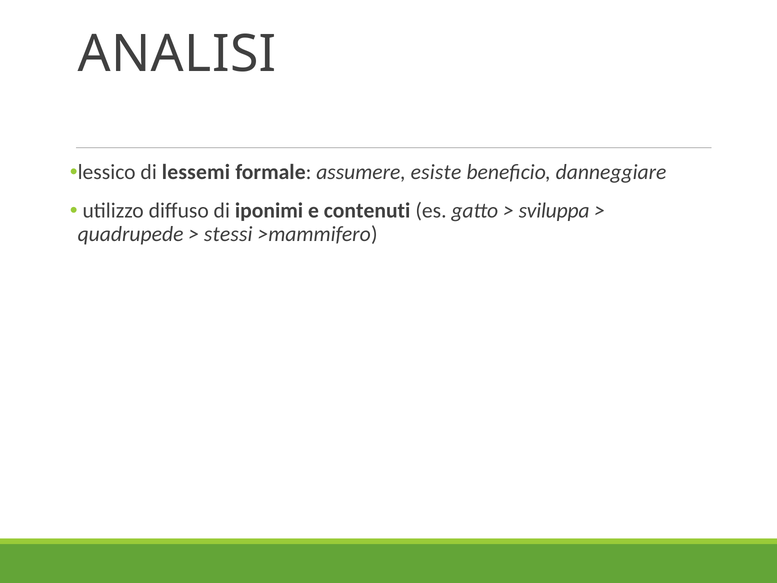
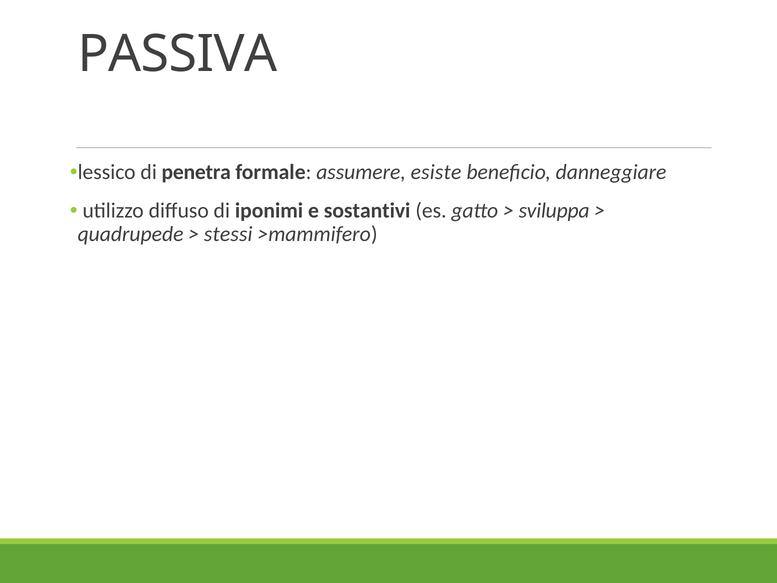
ANALISI: ANALISI -> PASSIVA (178, 54)
lessemi: lessemi -> penetra (196, 172)
contenuti: contenuti -> sostantivi (367, 211)
